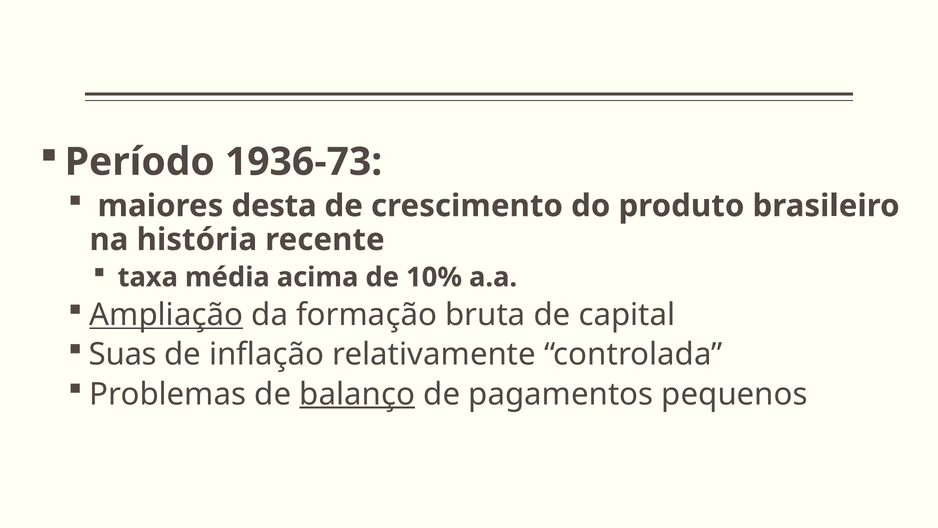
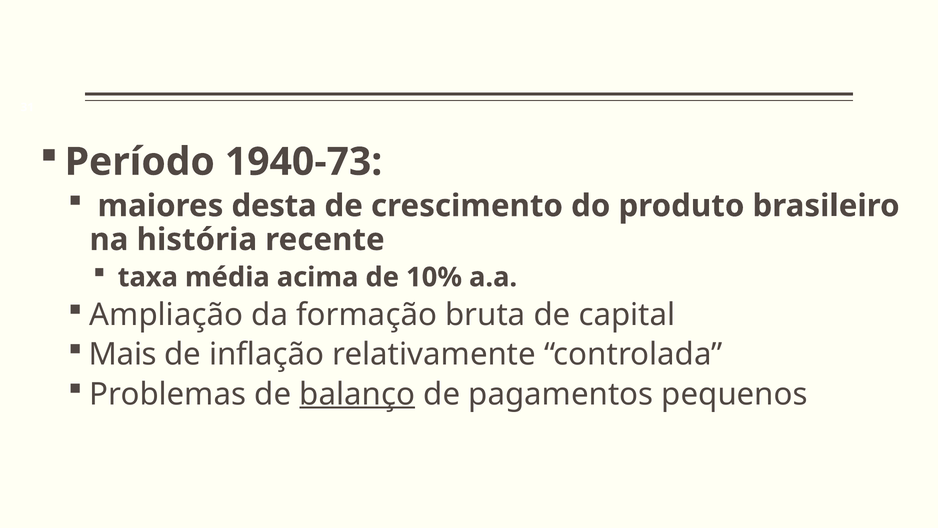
1936-73: 1936-73 -> 1940-73 (304, 162)
Ampliação underline: present -> none (166, 315)
Suas: Suas -> Mais (123, 354)
